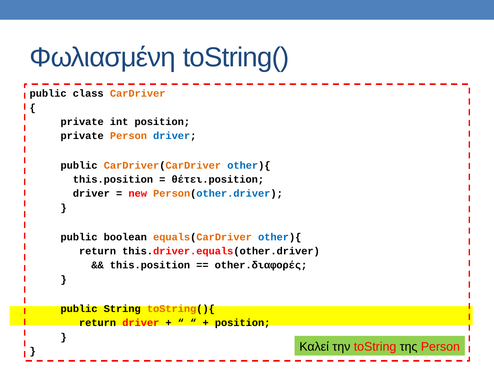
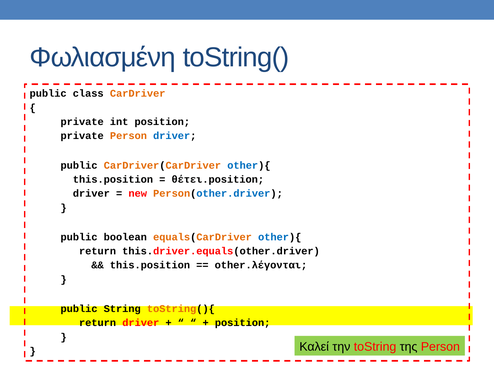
other.διαφορές: other.διαφορές -> other.λέγονται (261, 265)
